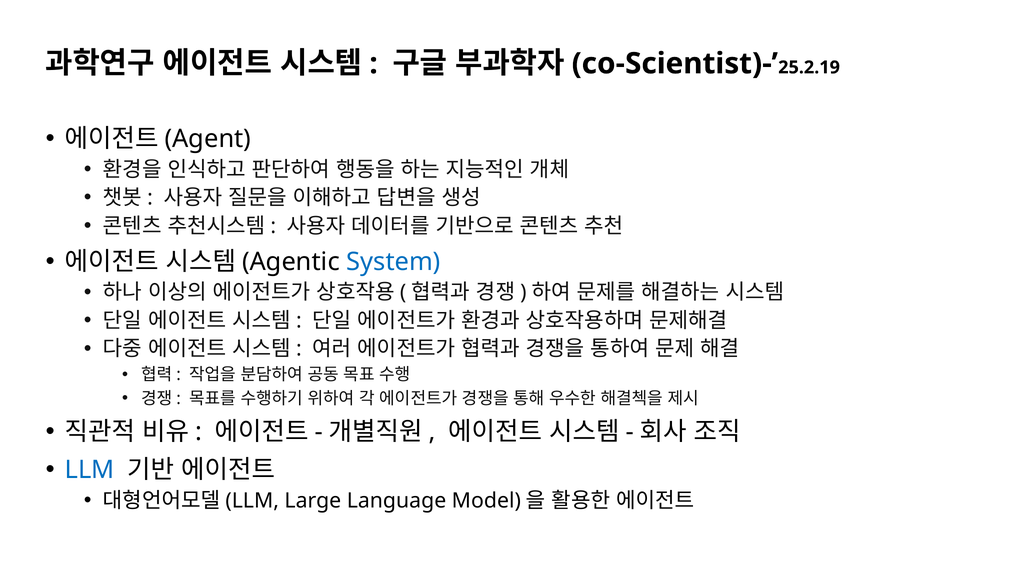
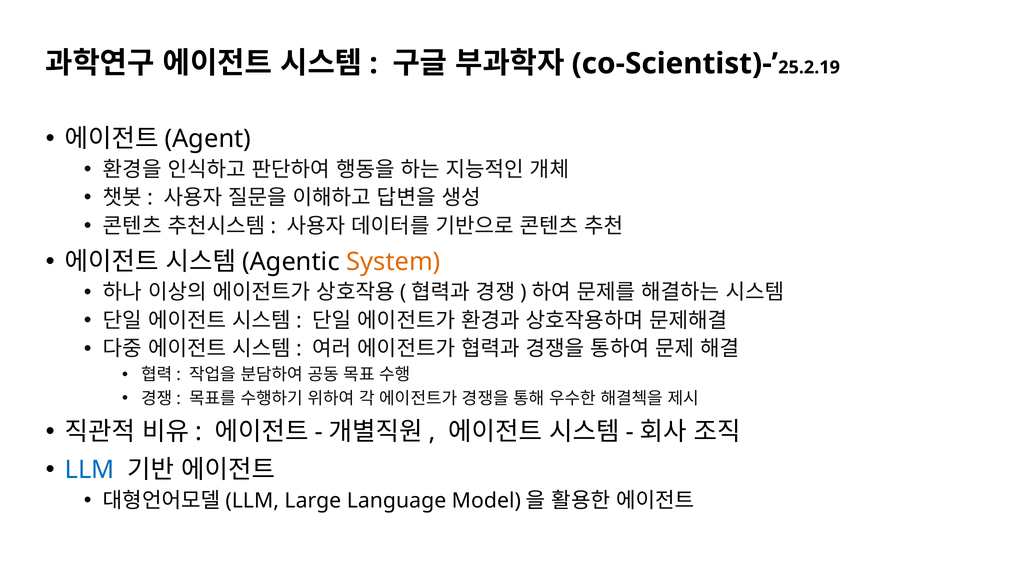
System colour: blue -> orange (393, 262)
